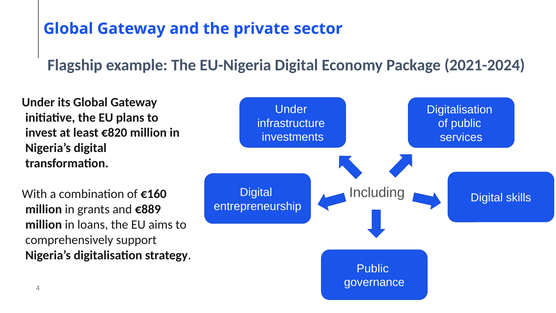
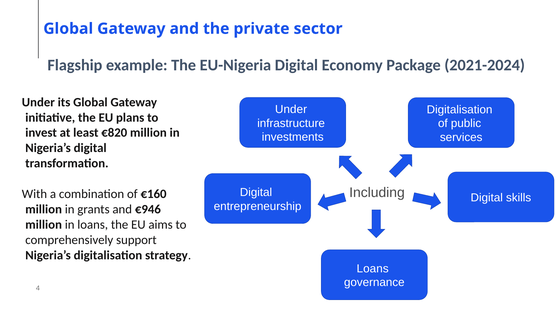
€889: €889 -> €946 (148, 210)
Public: Public -> Loans (373, 269)
